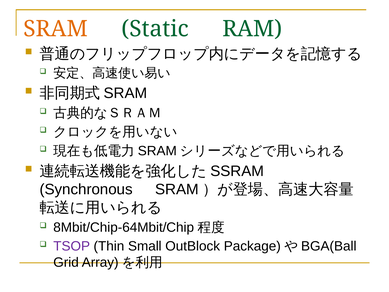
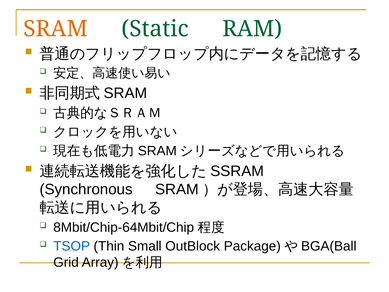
TSOP colour: purple -> blue (72, 246)
